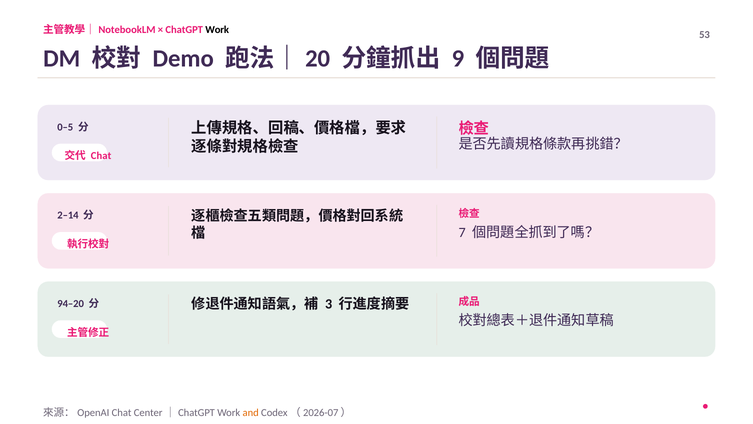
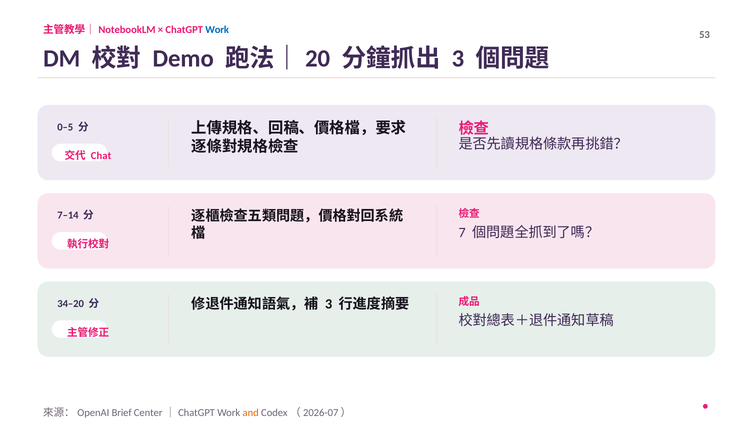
Work colour: black -> blue (217, 30)
9: 9 -> 3 (458, 59)
2–14: 2–14 -> 7–14 (68, 215)
94–20: 94–20 -> 34–20 (71, 303)
Chat: Chat -> Brief (122, 412)
